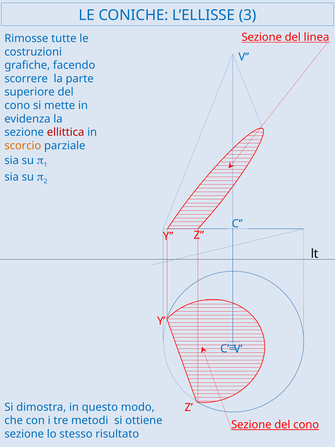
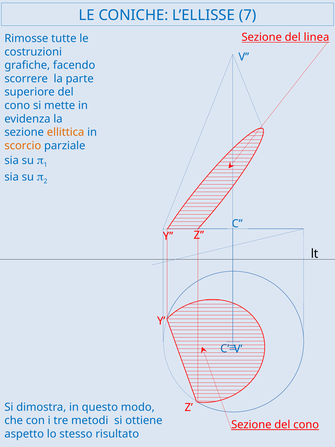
3: 3 -> 7 (248, 15)
ellittica colour: red -> orange (66, 132)
sezione: sezione -> aspetto (24, 434)
